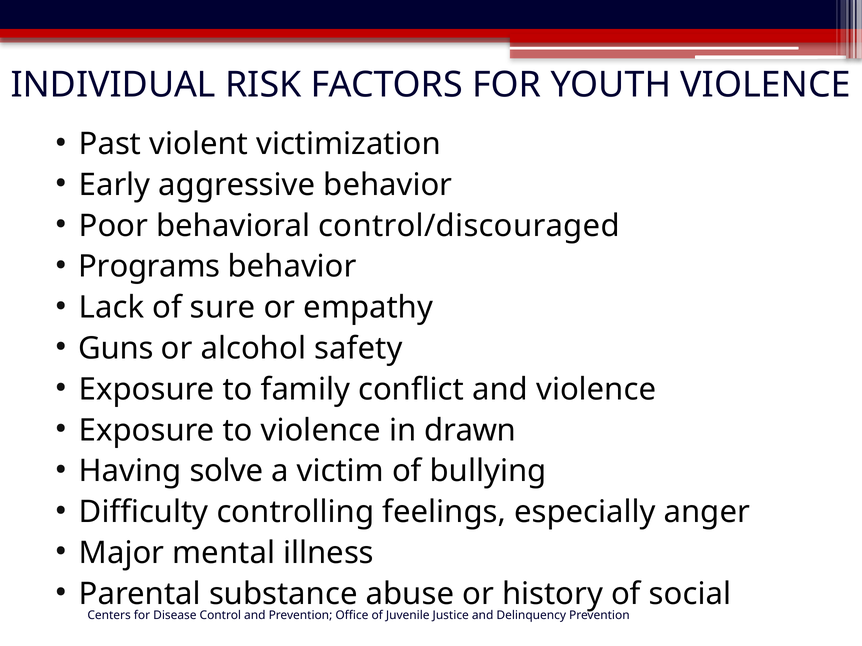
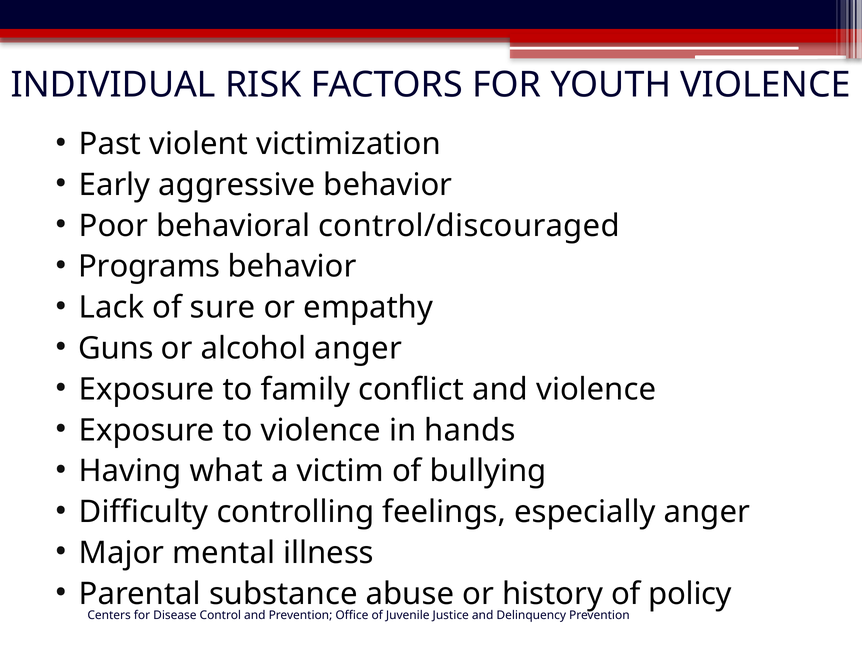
alcohol safety: safety -> anger (358, 349)
drawn: drawn -> hands (470, 431)
solve: solve -> what (226, 472)
social: social -> policy (690, 594)
